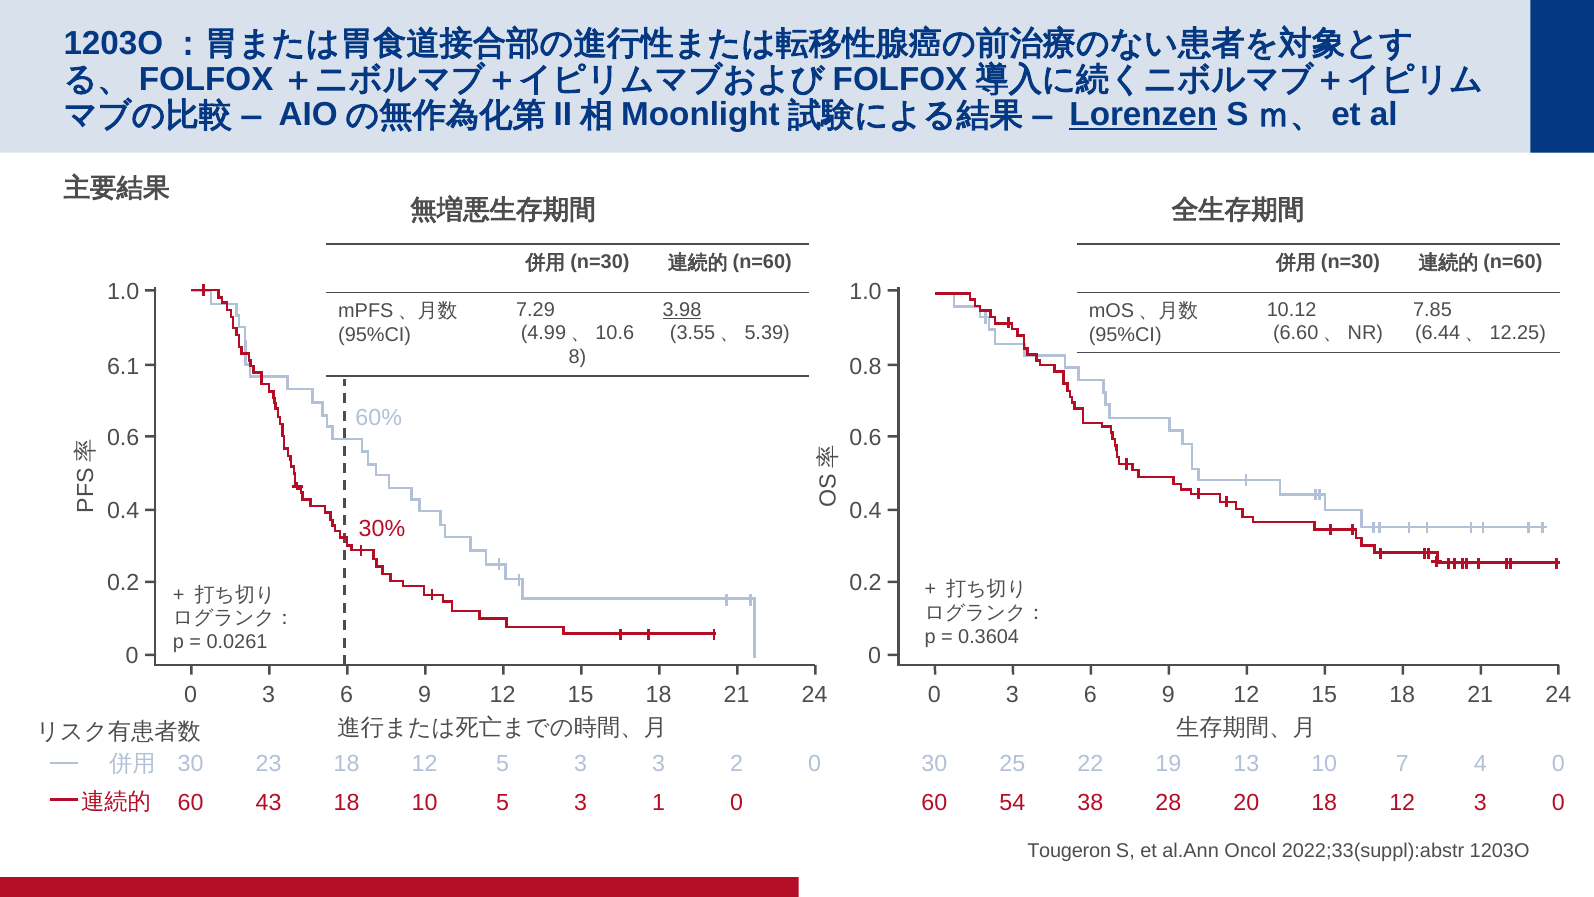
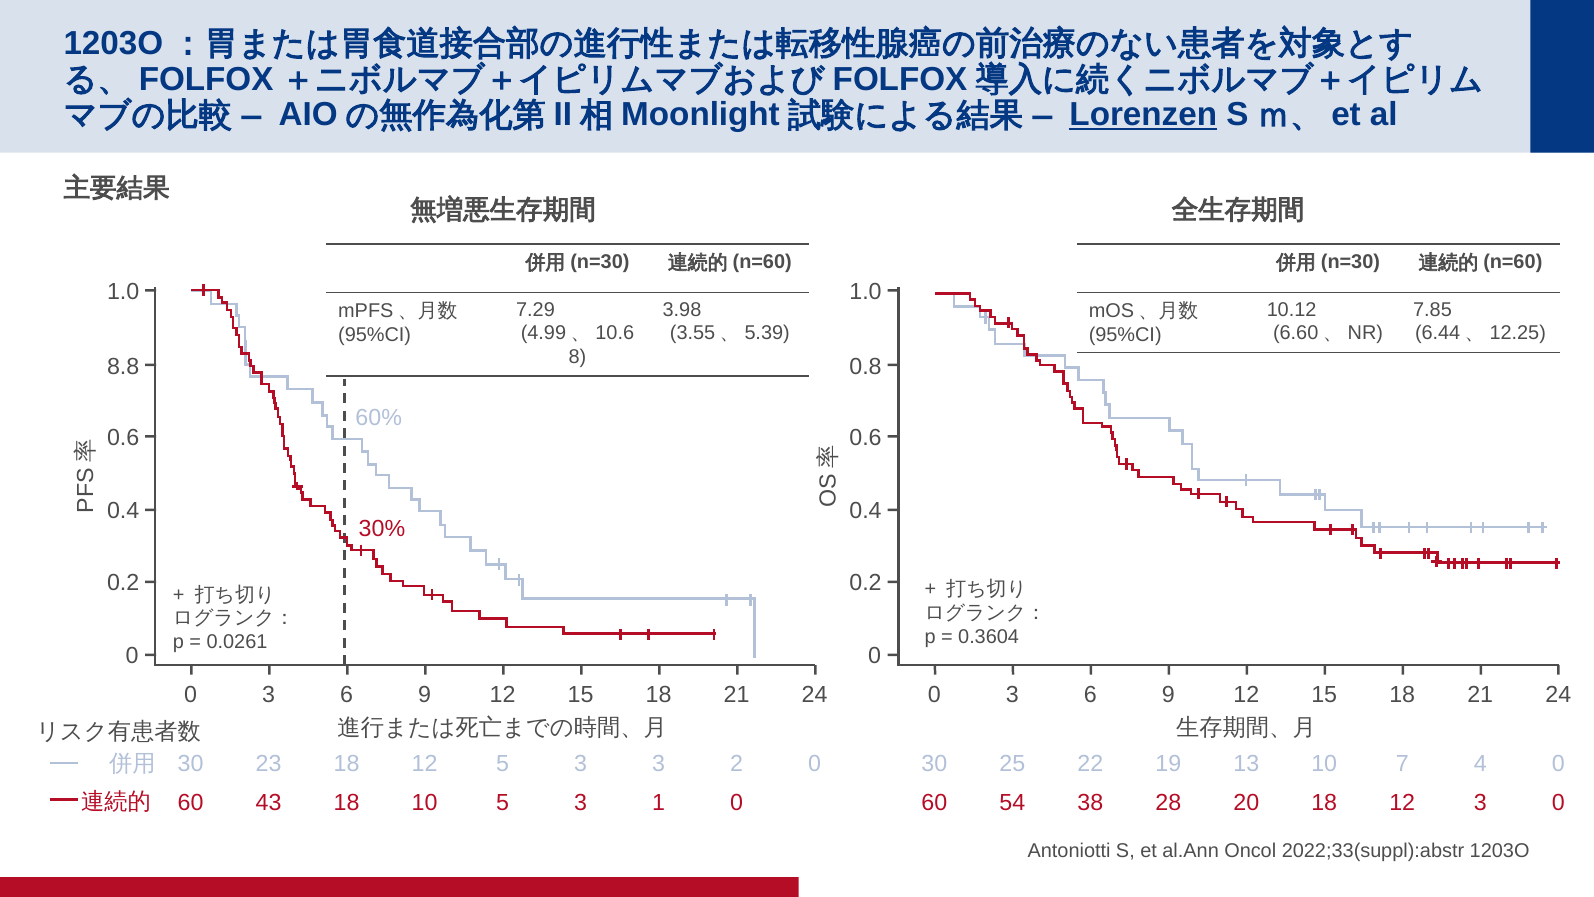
3.98 underline: present -> none (682, 310)
6.1: 6.1 -> 8.8 (123, 366)
Tougeron: Tougeron -> Antoniotti (1069, 850)
